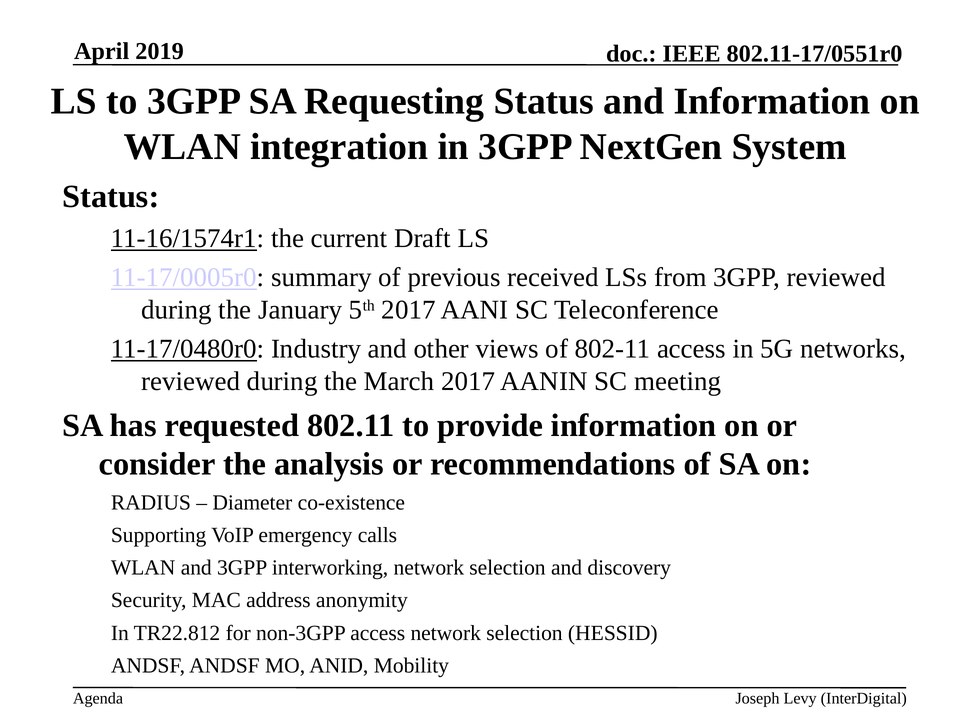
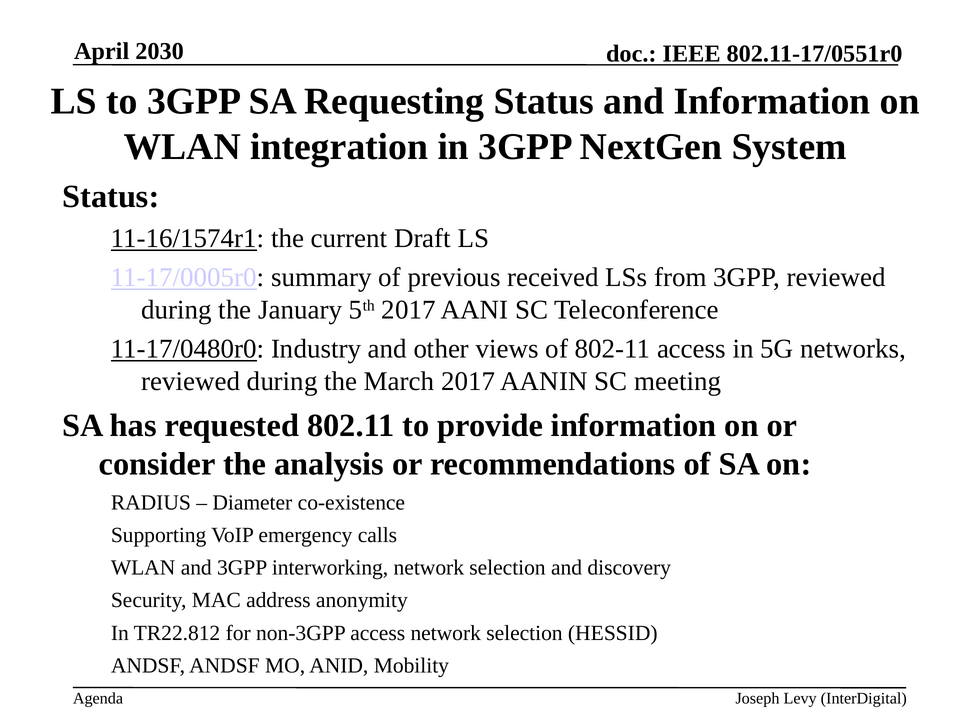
2019: 2019 -> 2030 (160, 51)
